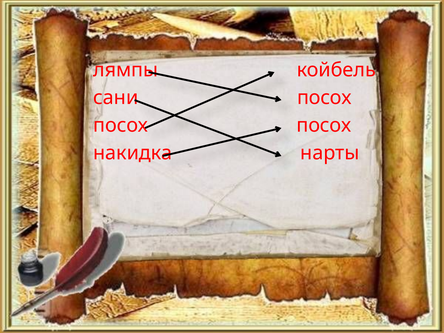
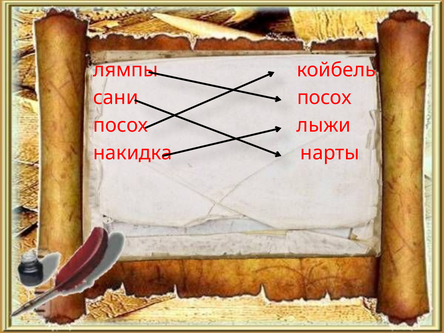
посох: посох -> лыжи (324, 125)
